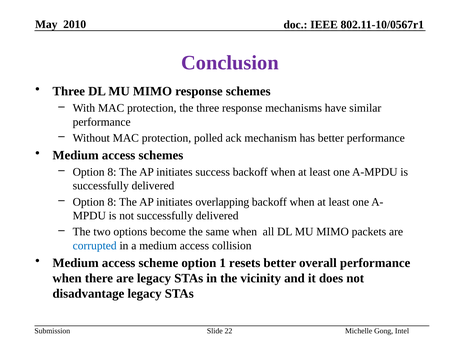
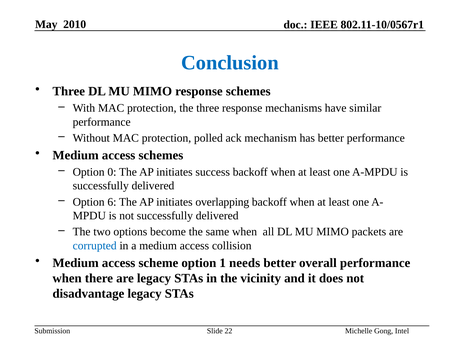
Conclusion colour: purple -> blue (230, 63)
8: 8 -> 0 (112, 172)
8: 8 -> 6 (112, 202)
resets: resets -> needs (245, 263)
